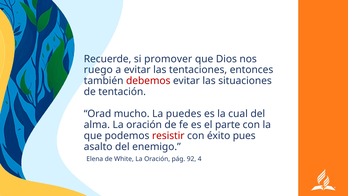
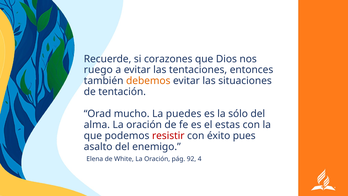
promover: promover -> corazones (168, 59)
debemos colour: red -> orange (148, 81)
cual: cual -> sólo (238, 114)
parte: parte -> estas (228, 125)
